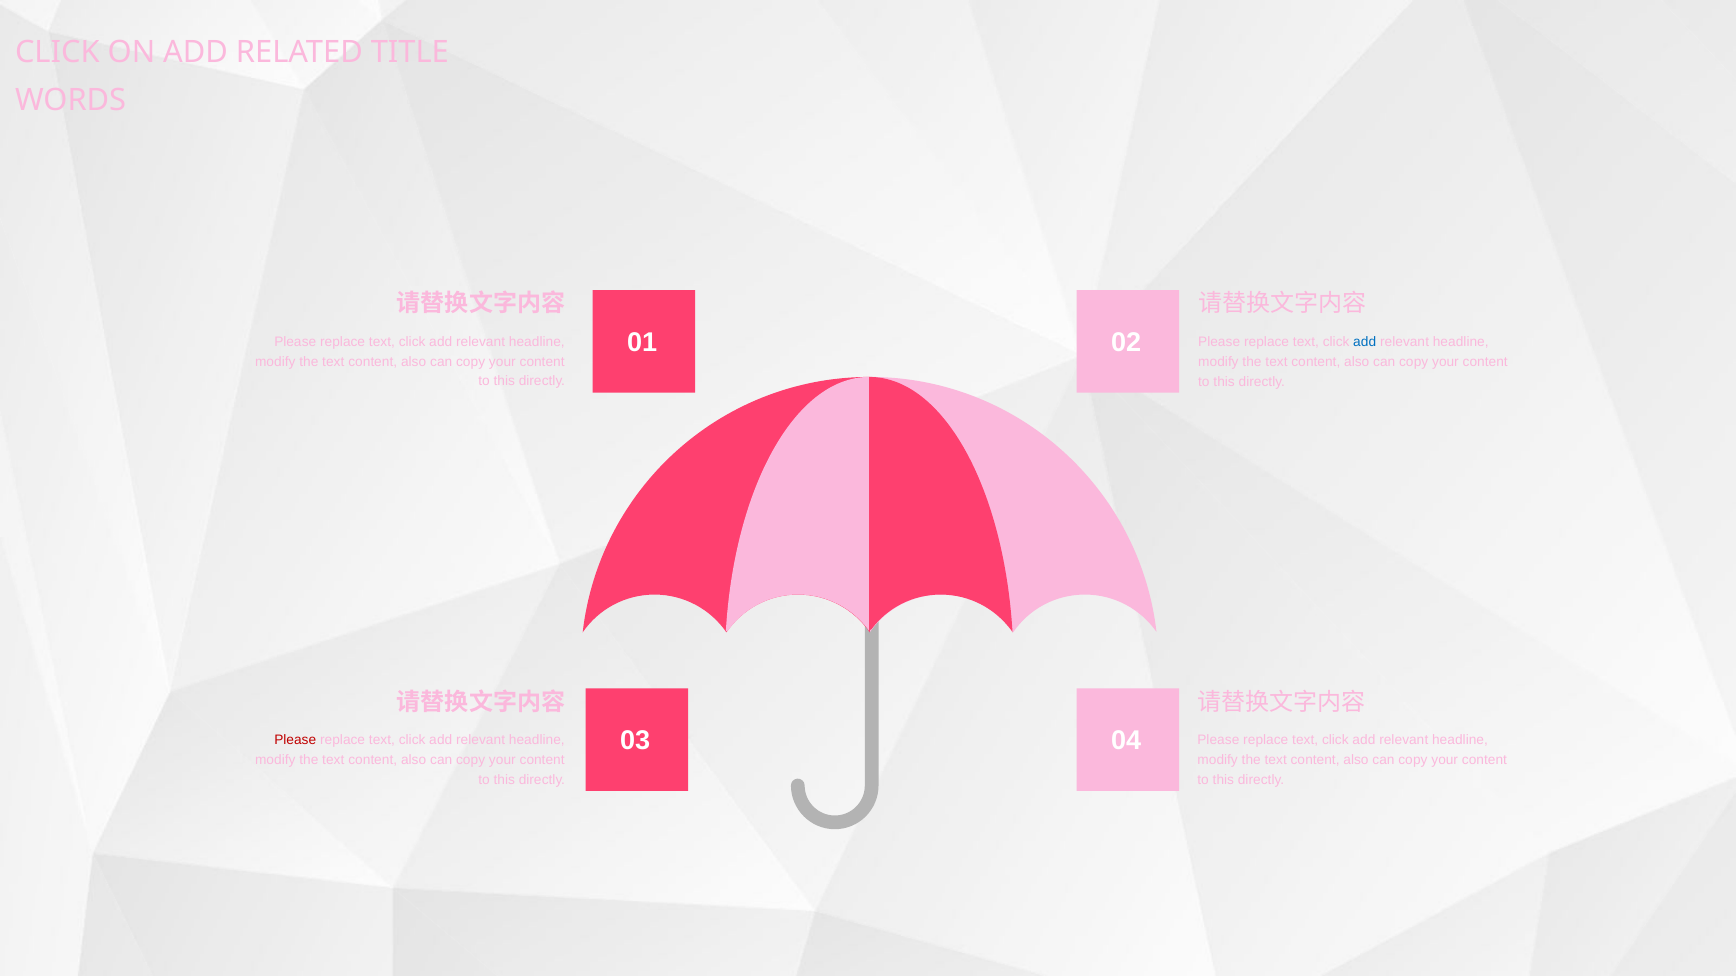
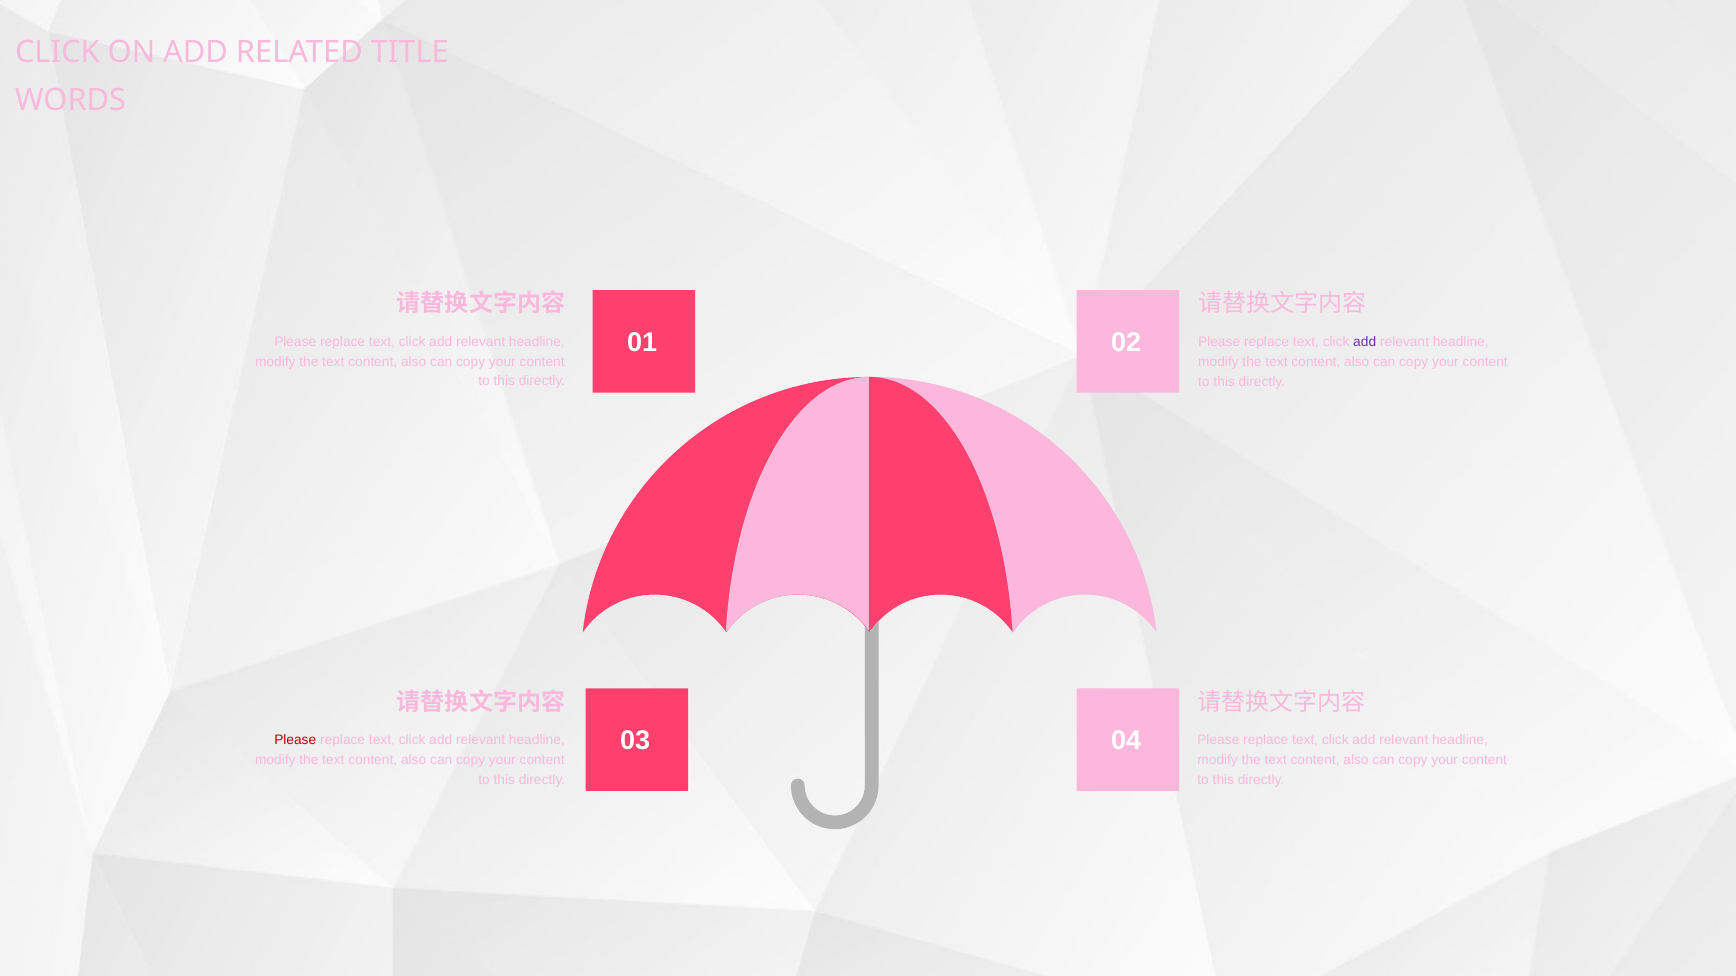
add colour: blue -> purple (1365, 342)
